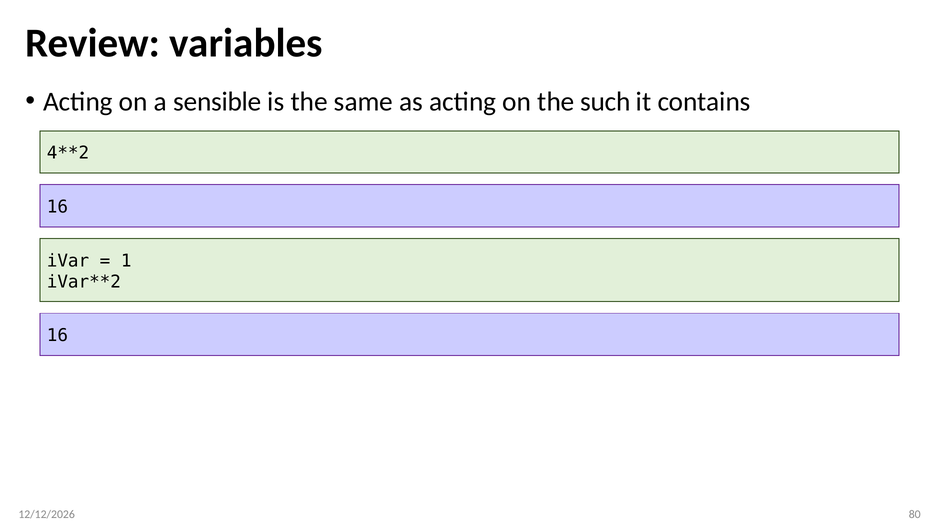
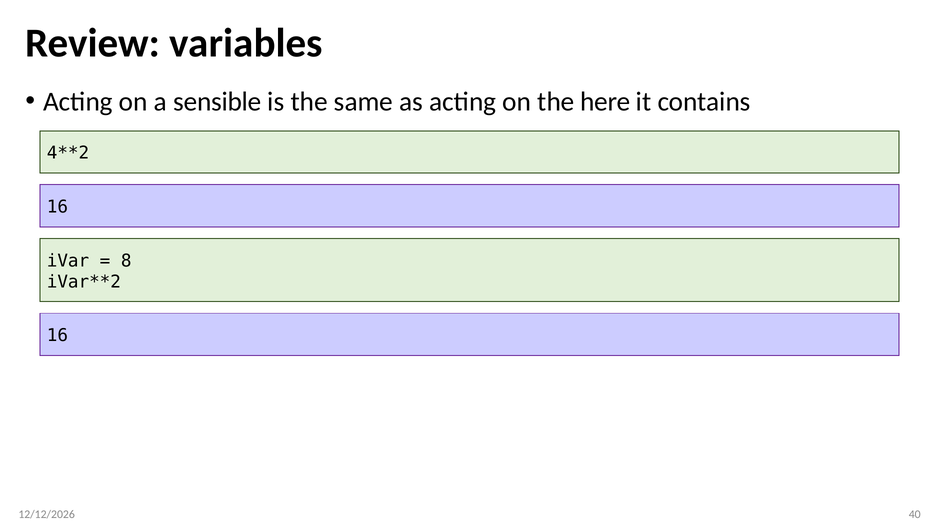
such: such -> here (605, 102)
1: 1 -> 8 (126, 261)
80: 80 -> 40 (915, 514)
